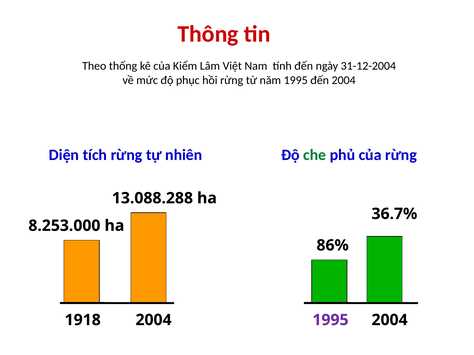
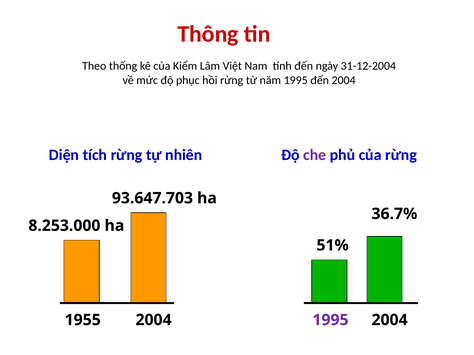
che colour: green -> purple (315, 155)
13.088.288: 13.088.288 -> 93.647.703 (152, 198)
86%: 86% -> 51% (333, 246)
1918: 1918 -> 1955 (83, 320)
